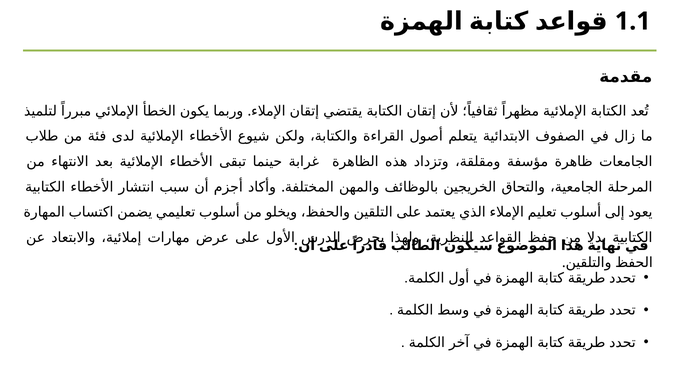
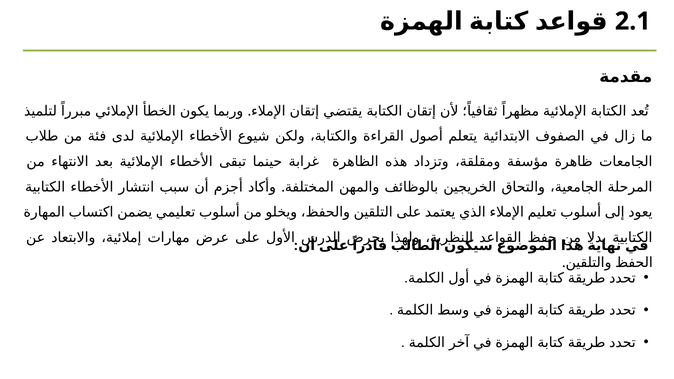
1.1: 1.1 -> 2.1 (633, 21)
